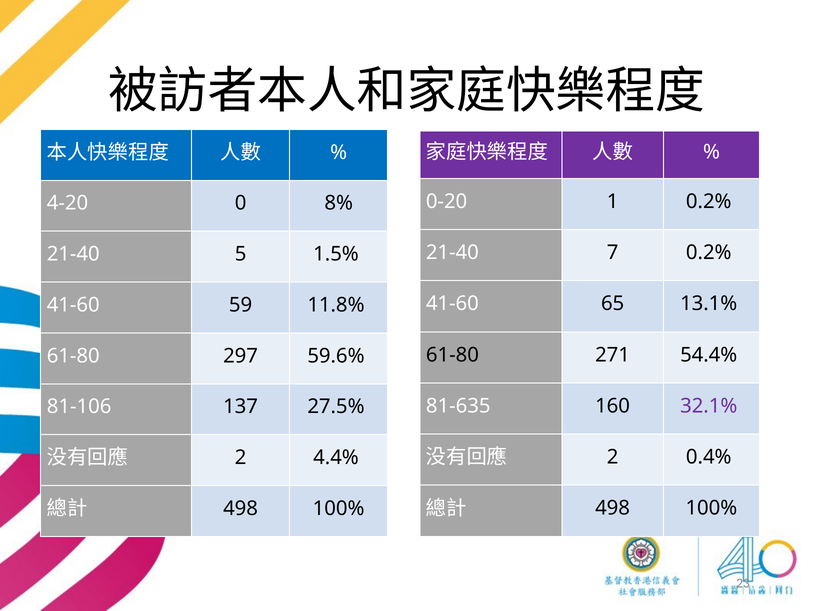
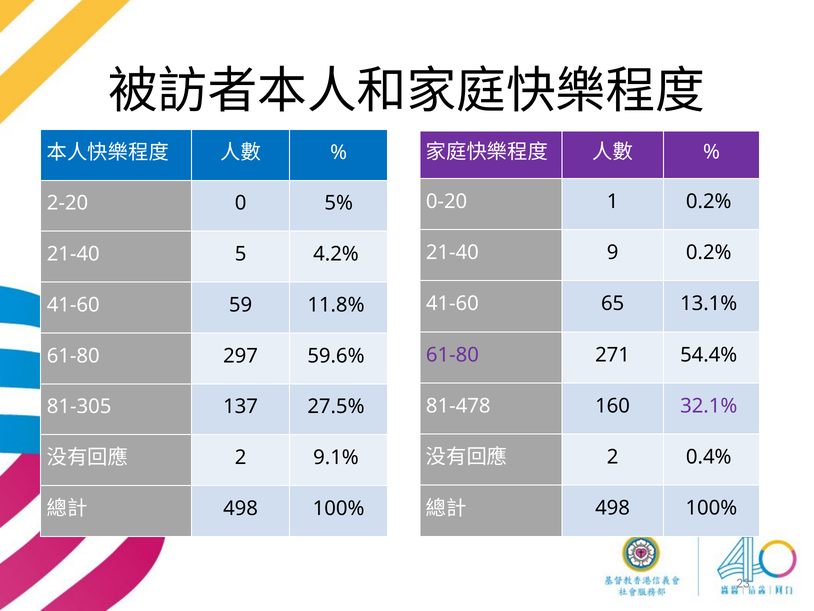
4-20: 4-20 -> 2-20 (67, 203)
8%: 8% -> 5% (339, 203)
7: 7 -> 9 (613, 252)
1.5%: 1.5% -> 4.2% (336, 254)
61-80 colour: black -> purple (452, 355)
81-635: 81-635 -> 81-478 (458, 406)
81-106: 81-106 -> 81-305 (79, 406)
4.4%: 4.4% -> 9.1% (336, 457)
